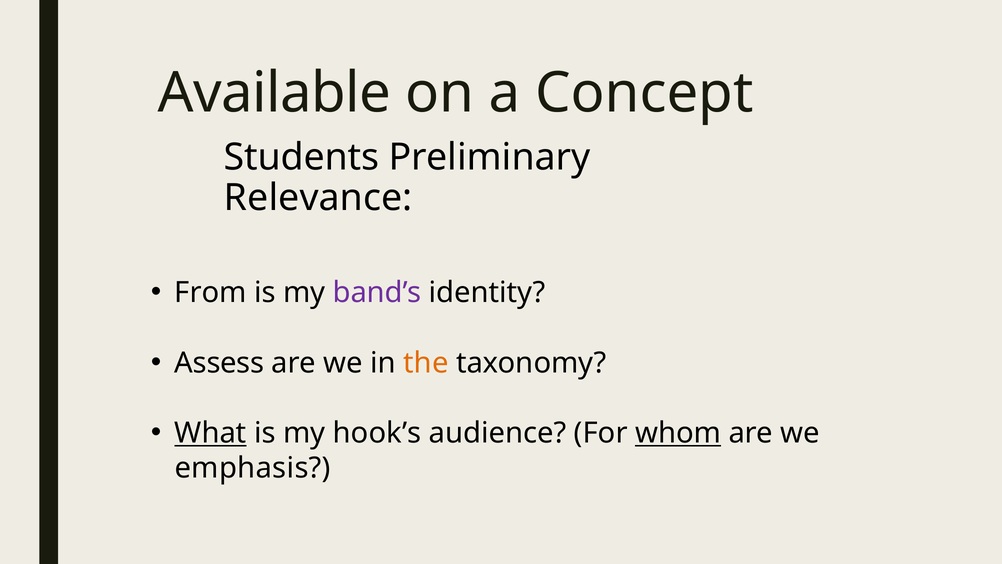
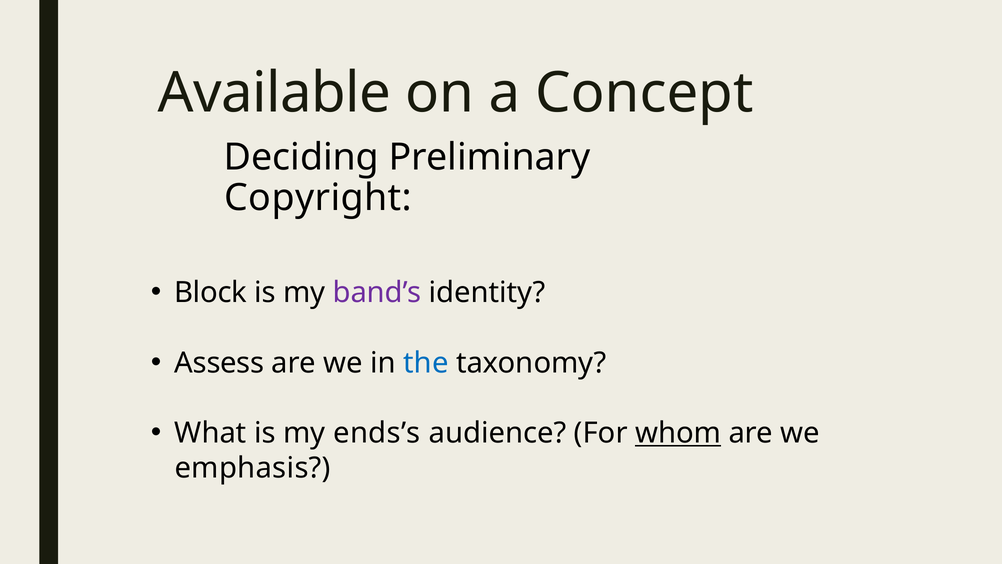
Students: Students -> Deciding (301, 157)
Relevance: Relevance -> Copyright (318, 198)
From: From -> Block (211, 293)
the colour: orange -> blue (426, 363)
What underline: present -> none (210, 433)
hook’s: hook’s -> ends’s (377, 433)
